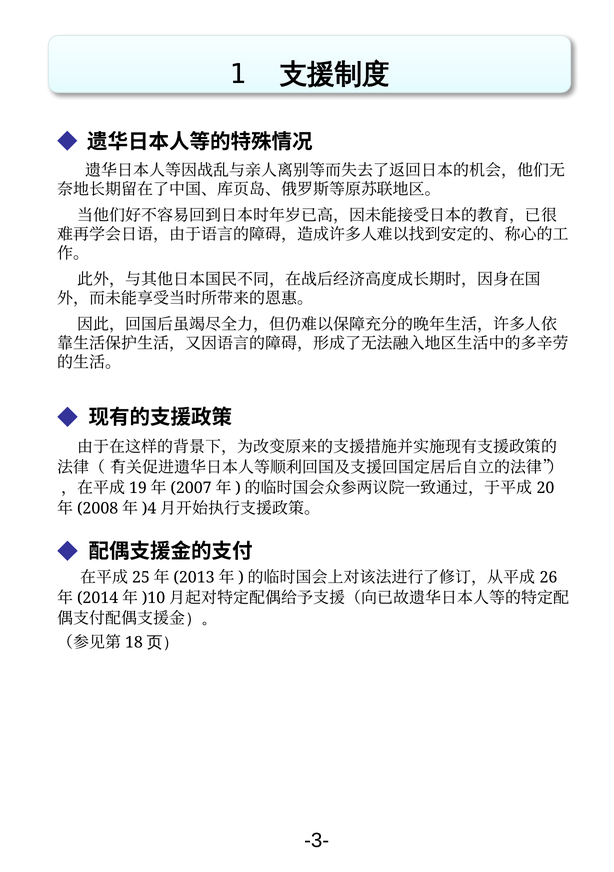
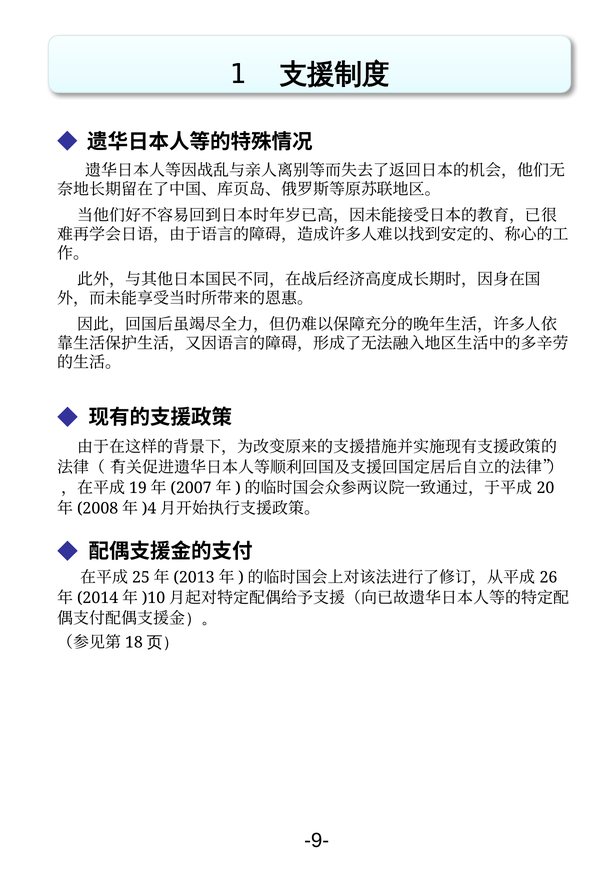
-3-: -3- -> -9- (317, 841)
